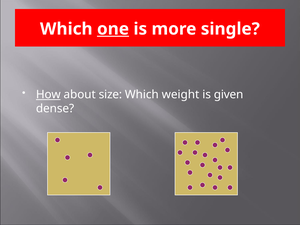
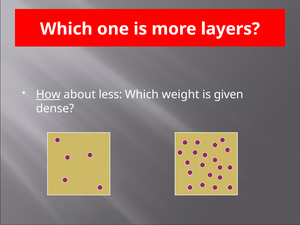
one underline: present -> none (113, 29)
single: single -> layers (230, 29)
size: size -> less (110, 95)
